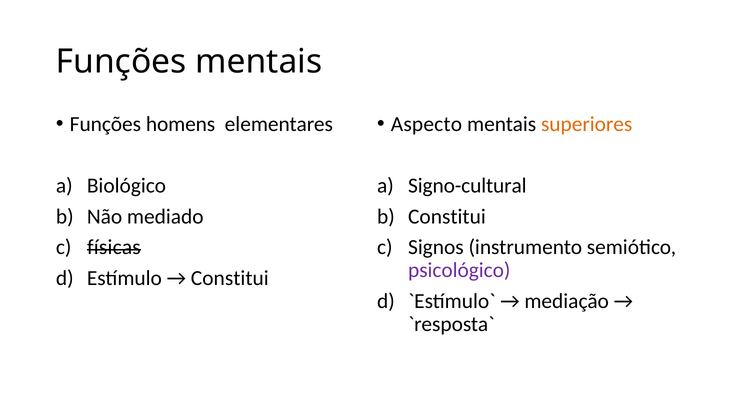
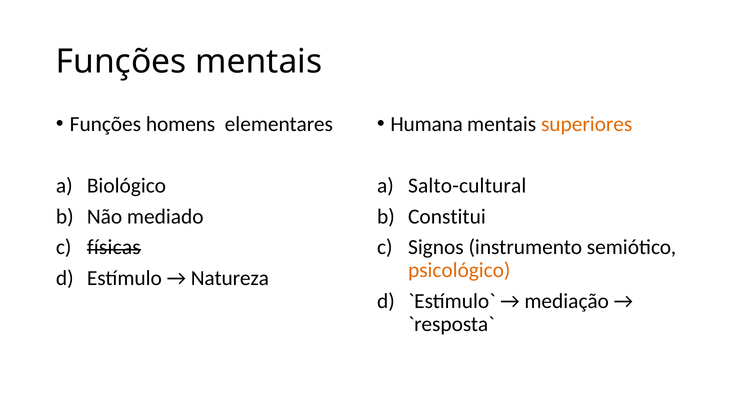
Aspecto: Aspecto -> Humana (427, 124)
Signo-cultural: Signo-cultural -> Salto-cultural (467, 186)
psicológico colour: purple -> orange (459, 270)
Constitui: Constitui -> Natureza (230, 278)
